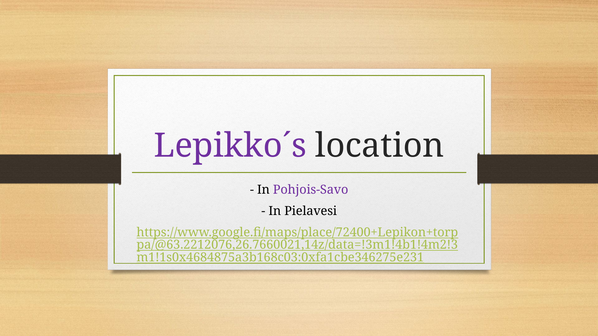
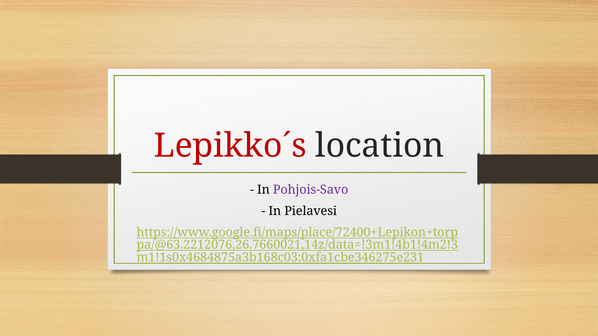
Lepikko´s colour: purple -> red (230, 146)
